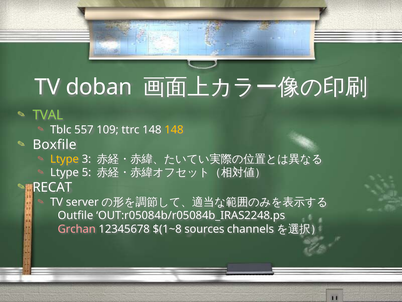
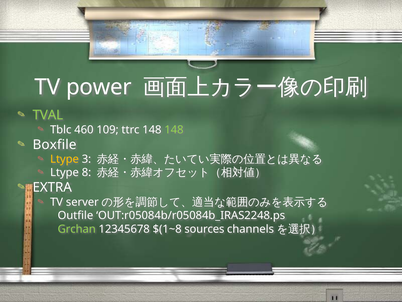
doban: doban -> power (99, 87)
557: 557 -> 460 (84, 129)
148 colour: yellow -> light green (174, 129)
5: 5 -> 8 (86, 172)
RECAT: RECAT -> EXTRA (52, 187)
Grchan colour: pink -> light green (77, 229)
